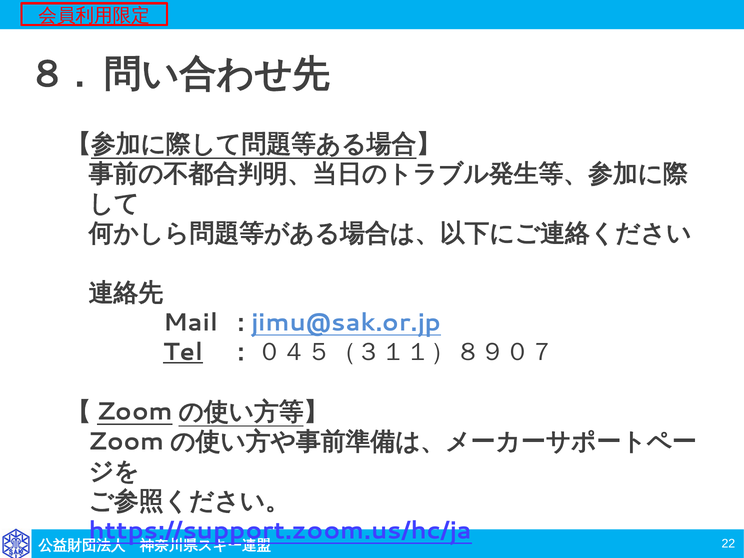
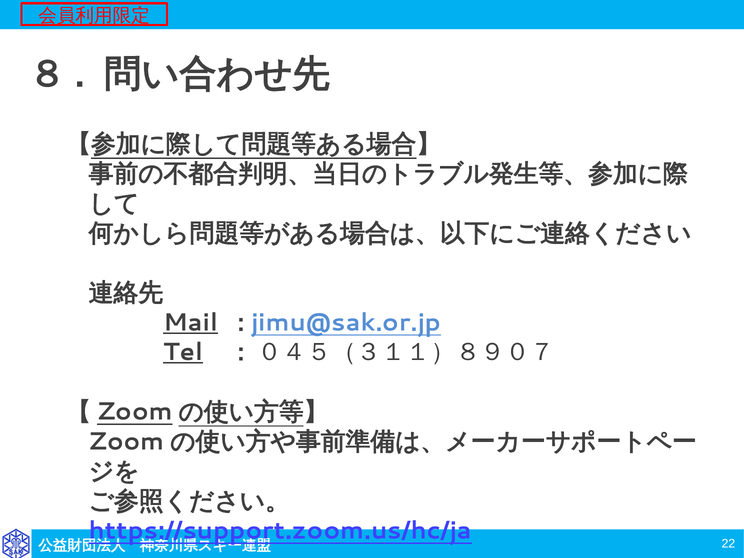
Mail underline: none -> present (191, 322)
